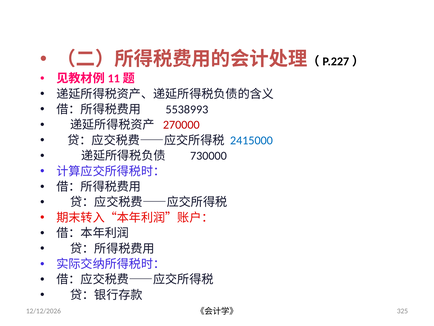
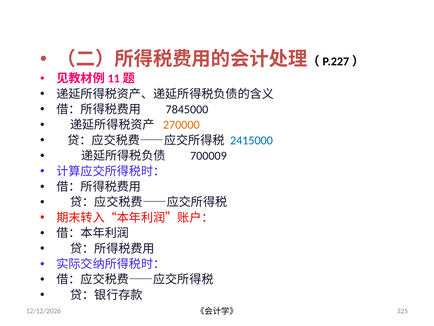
5538993: 5538993 -> 7845000 (187, 109)
270000 colour: red -> orange (181, 125)
730000: 730000 -> 700009 (208, 156)
